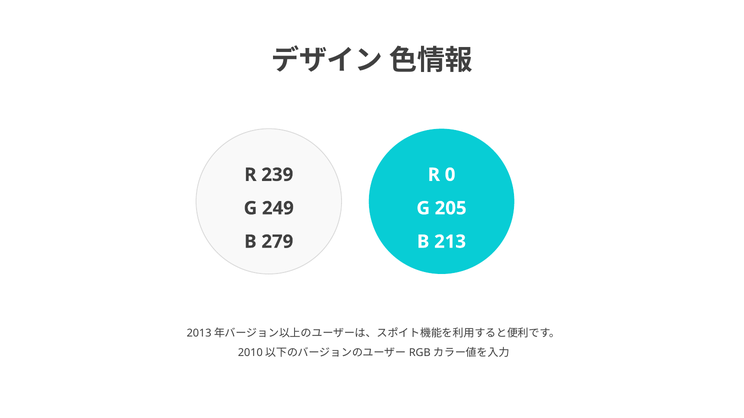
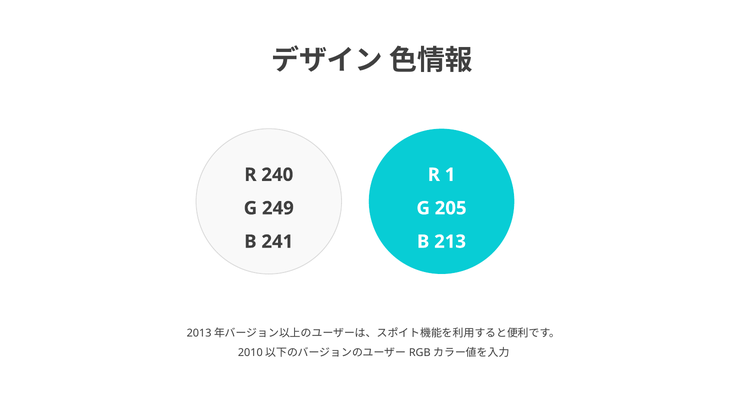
239: 239 -> 240 (277, 175)
0: 0 -> 1 (450, 175)
279: 279 -> 241 (277, 242)
